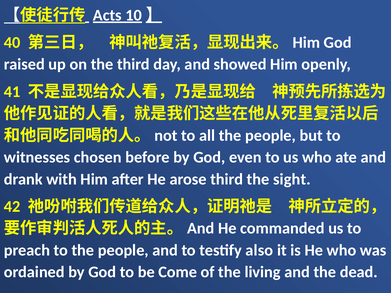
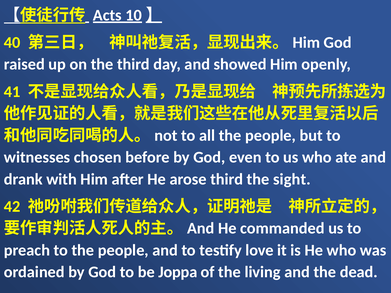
also: also -> love (260, 250)
Come: Come -> Joppa (178, 272)
